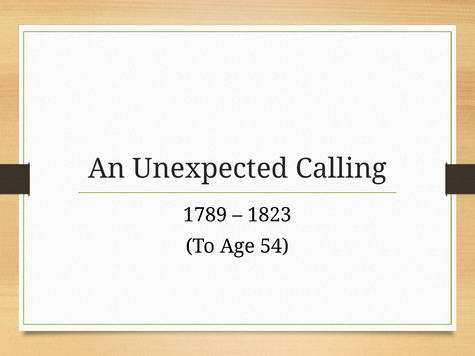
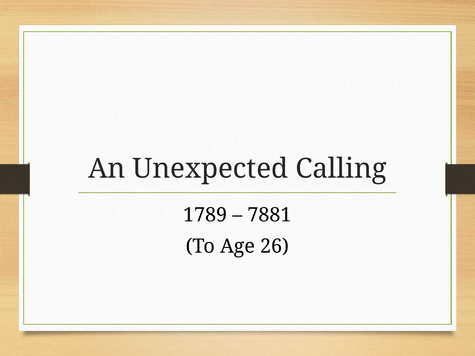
1823: 1823 -> 7881 (270, 215)
54: 54 -> 26 (275, 246)
